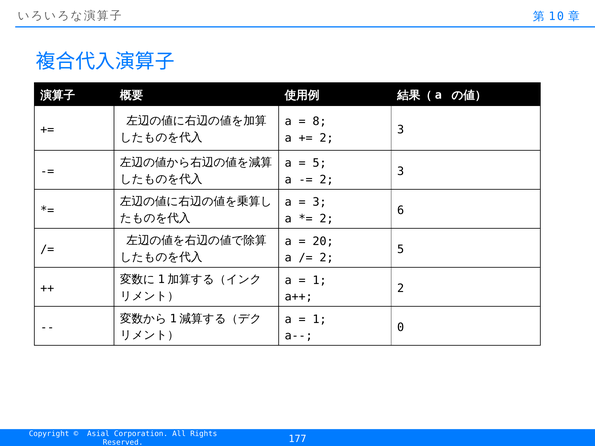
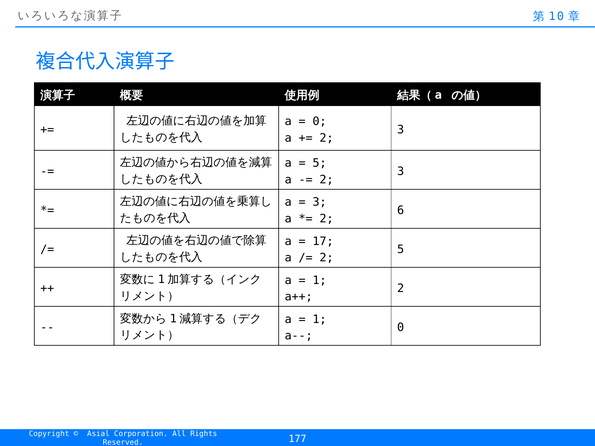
8: 8 -> 0 (320, 121)
20: 20 -> 17 (323, 241)
